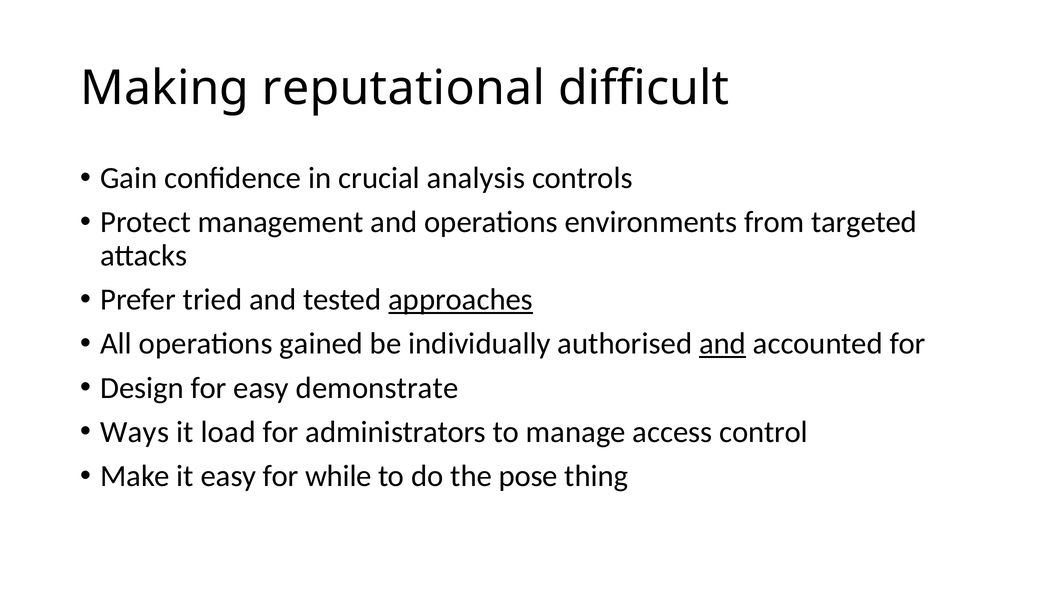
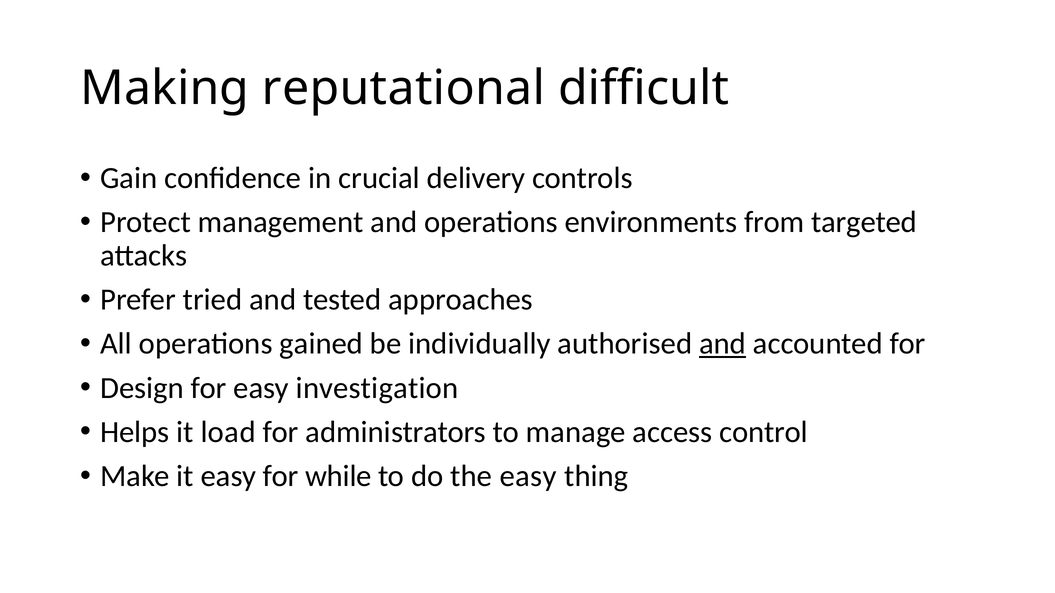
analysis: analysis -> delivery (476, 178)
approaches underline: present -> none (461, 300)
demonstrate: demonstrate -> investigation (377, 388)
Ways: Ways -> Helps (135, 432)
the pose: pose -> easy (528, 477)
